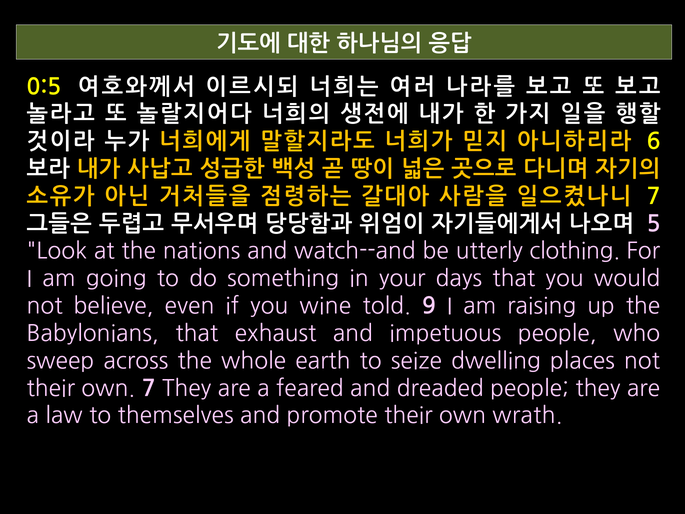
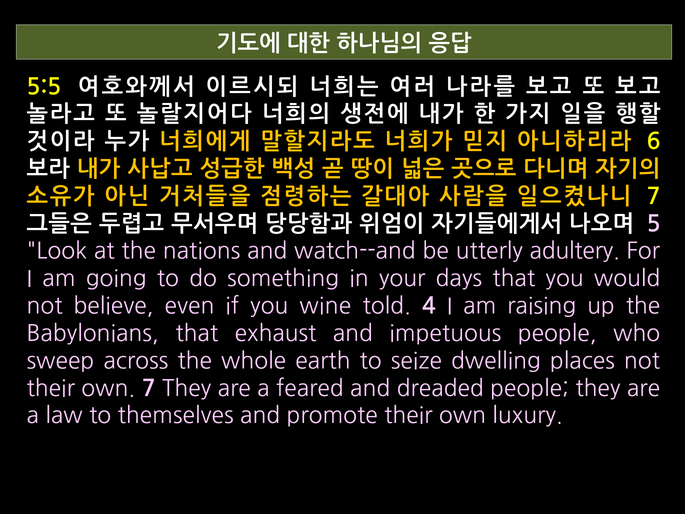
0:5: 0:5 -> 5:5 (44, 87)
clothing: clothing -> adultery (575, 251)
9: 9 -> 4 (429, 306)
wrath: wrath -> luxury (528, 416)
